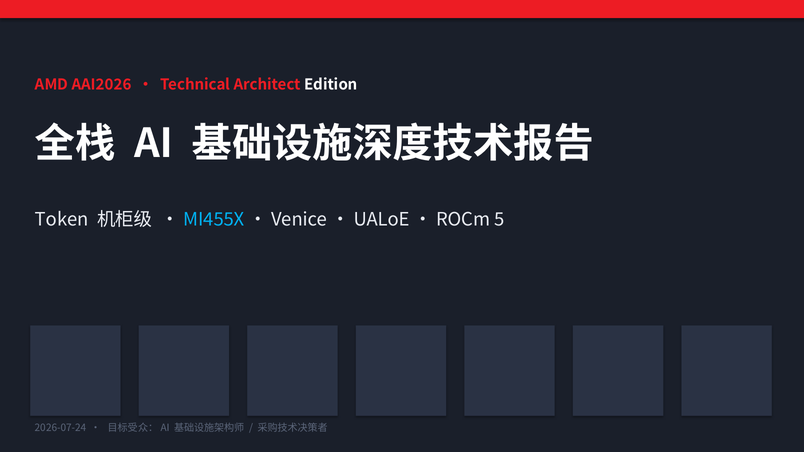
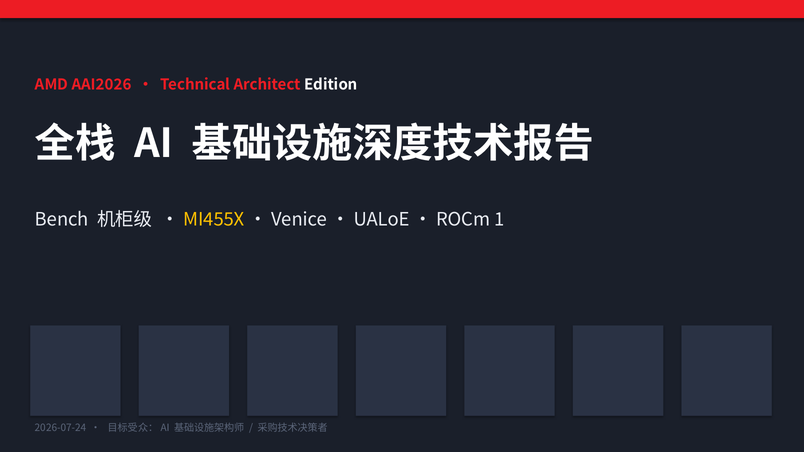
Token: Token -> Bench (62, 220)
MI455X colour: light blue -> yellow (214, 220)
5: 5 -> 1 (499, 220)
